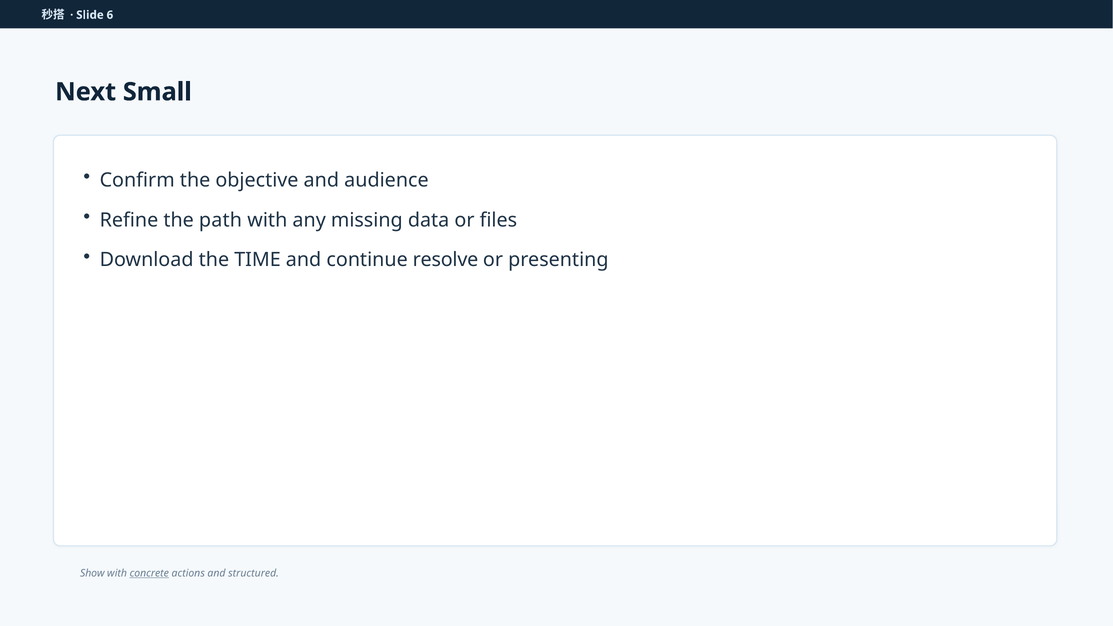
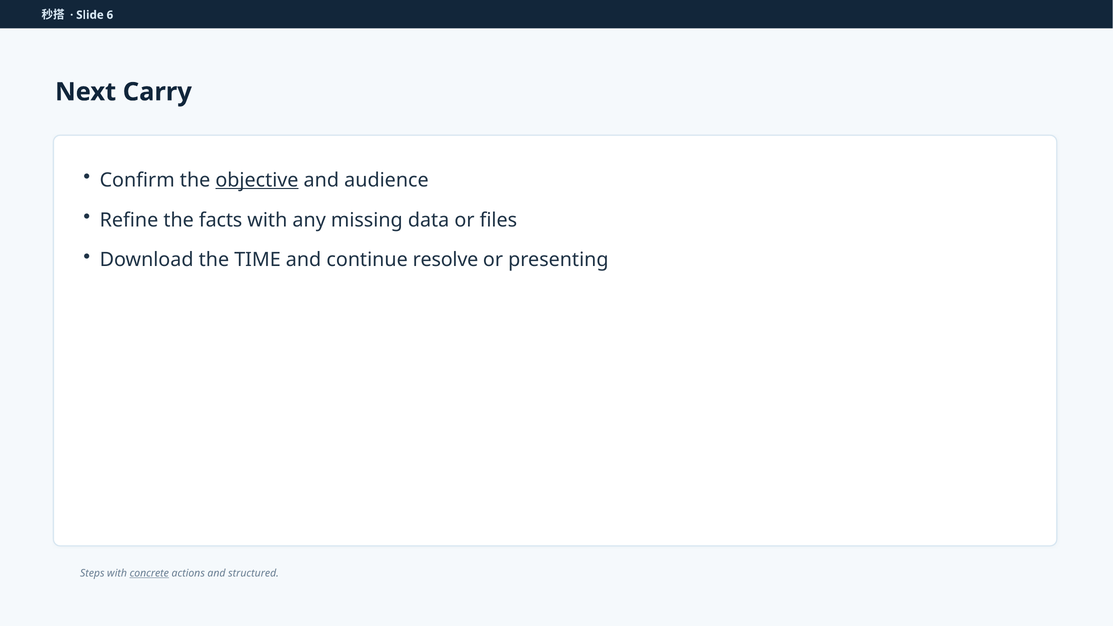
Small: Small -> Carry (157, 92)
objective underline: none -> present (257, 180)
path: path -> facts (221, 220)
Show: Show -> Steps (92, 573)
